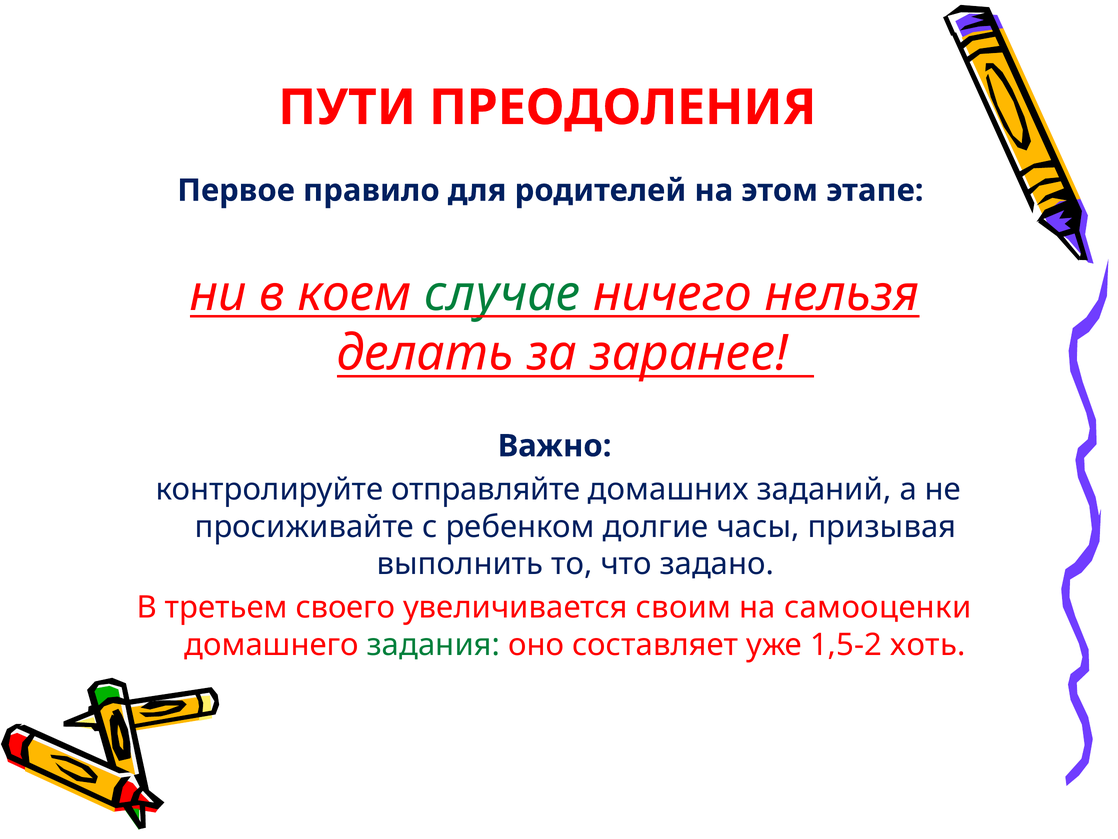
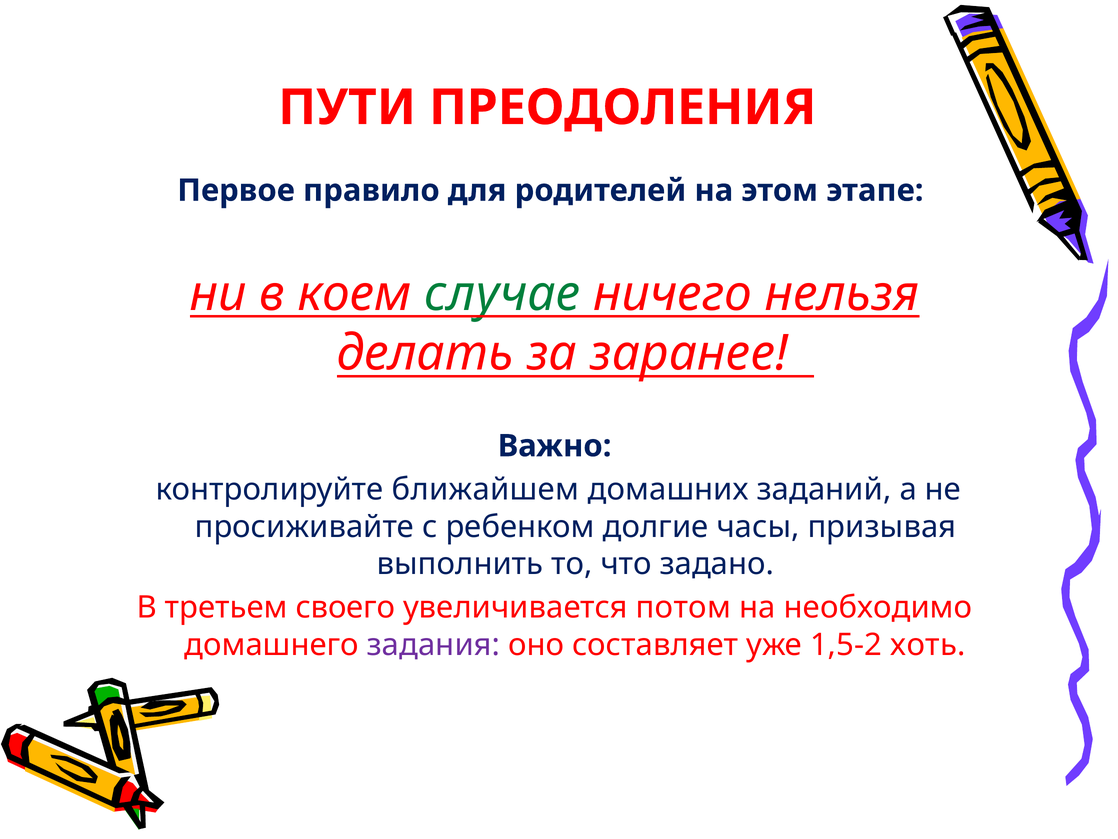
отправляйте: отправляйте -> ближайшем (485, 489)
своим: своим -> потом (683, 607)
самооценки: самооценки -> необходимо (878, 607)
задания colour: green -> purple (433, 645)
